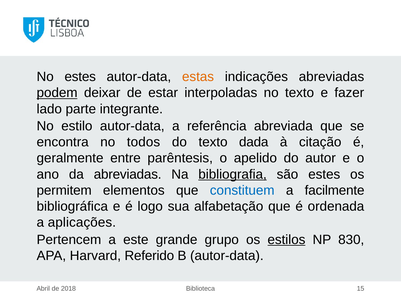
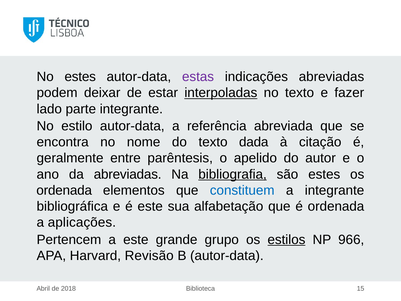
estas colour: orange -> purple (198, 77)
podem underline: present -> none (57, 93)
interpoladas underline: none -> present (221, 93)
todos: todos -> nome (144, 142)
permitem: permitem -> ordenada (64, 190)
a facilmente: facilmente -> integrante (335, 190)
é logo: logo -> este (150, 206)
830: 830 -> 966 (351, 239)
Referido: Referido -> Revisão (149, 256)
